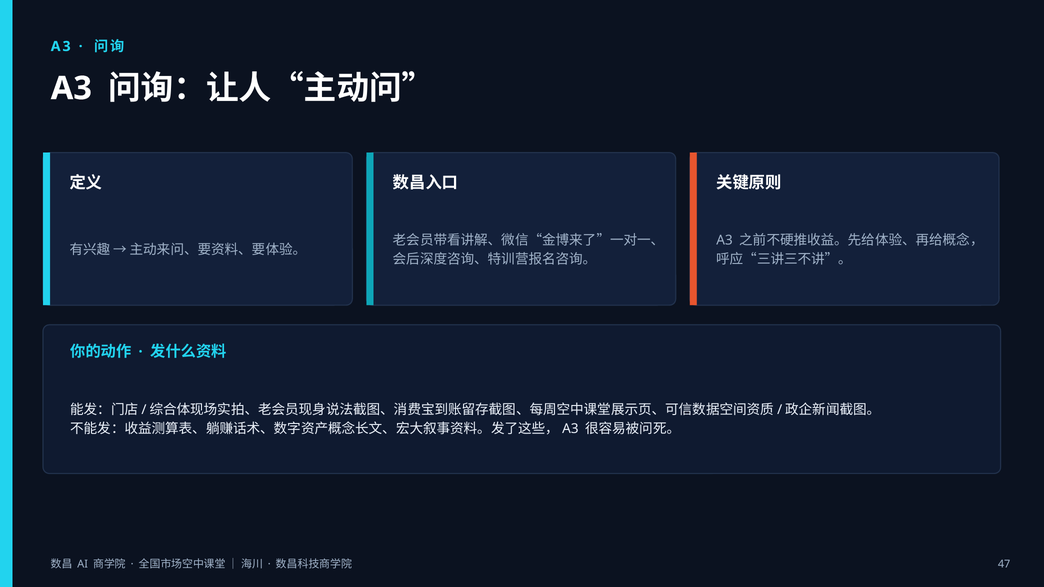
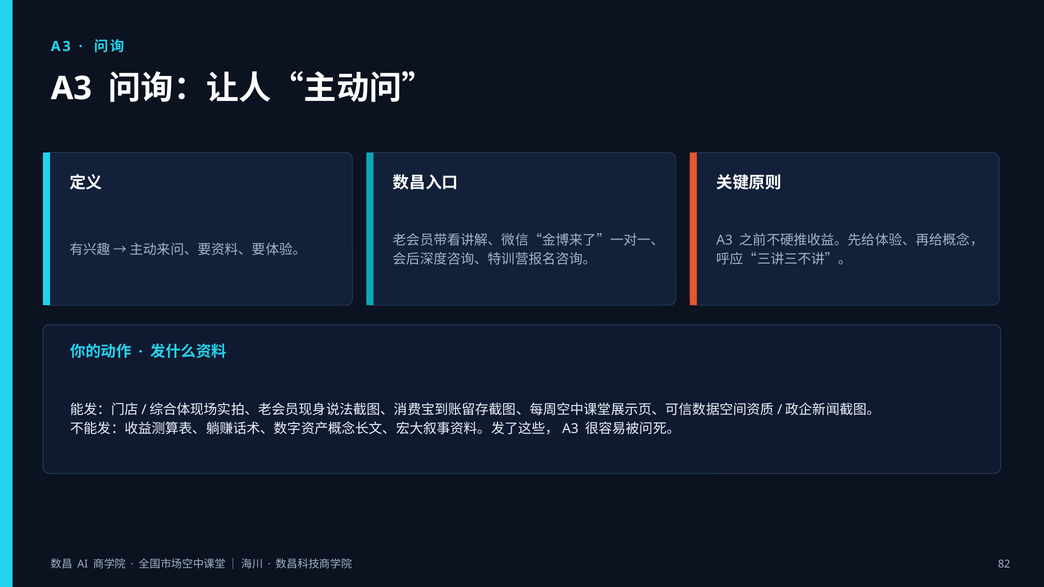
47: 47 -> 82 (1004, 564)
